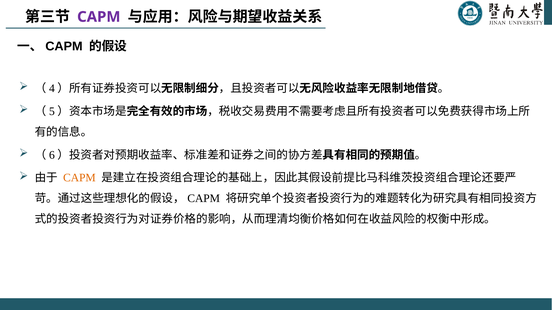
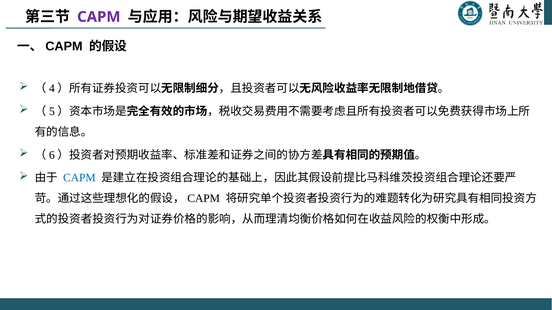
CAPM colour: orange -> blue (79, 178)
